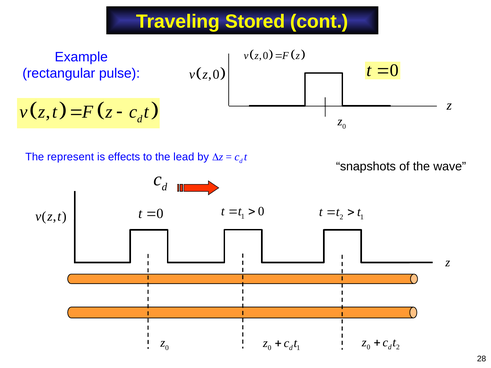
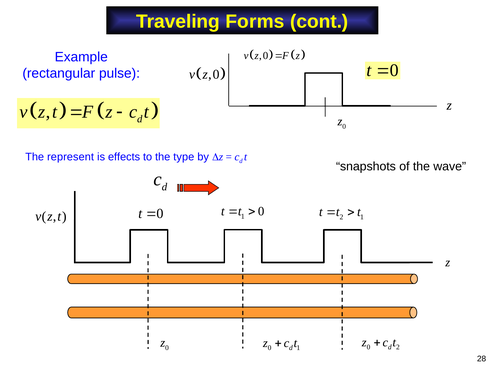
Stored: Stored -> Forms (255, 22)
lead: lead -> type (184, 157)
